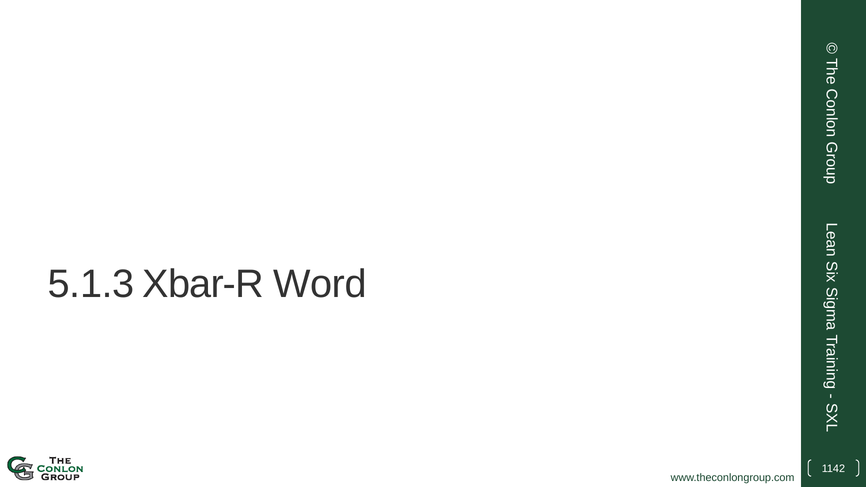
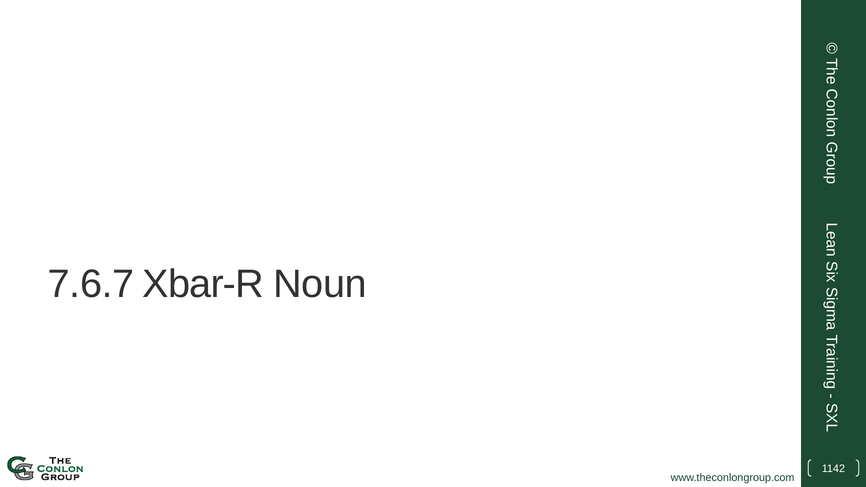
5.1.3: 5.1.3 -> 7.6.7 (91, 284)
Word: Word -> Noun (320, 284)
